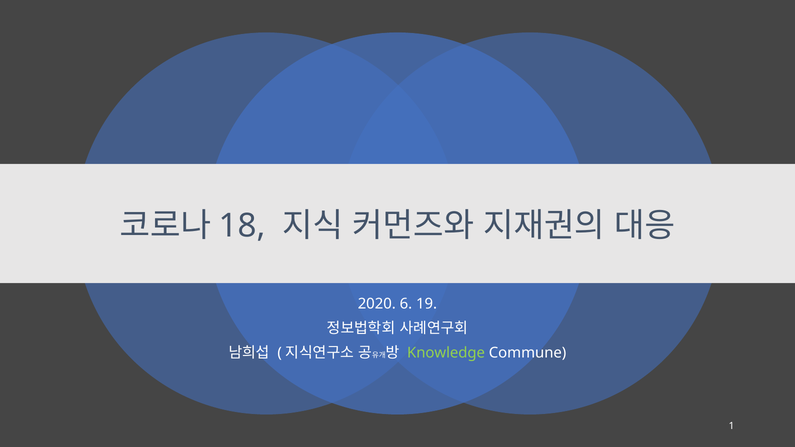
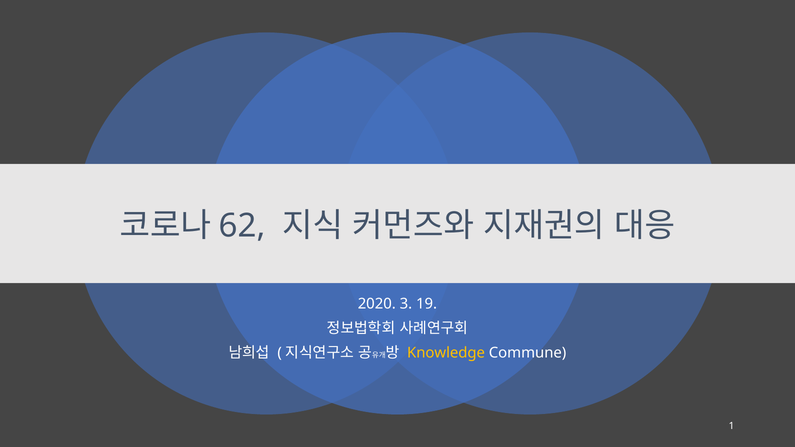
18: 18 -> 62 (242, 226)
6: 6 -> 3 (406, 304)
Knowledge colour: light green -> yellow (446, 353)
